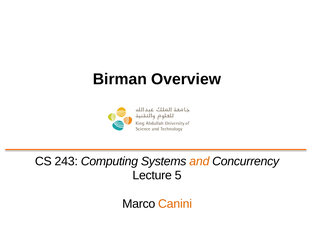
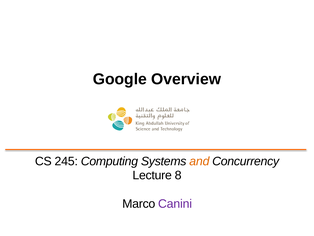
Birman: Birman -> Google (120, 79)
243: 243 -> 245 (66, 161)
5: 5 -> 8 (178, 175)
Canini colour: orange -> purple (175, 203)
